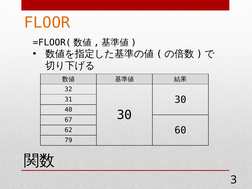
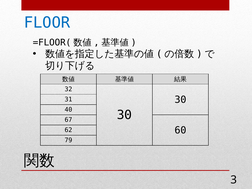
FLOOR colour: orange -> blue (47, 23)
